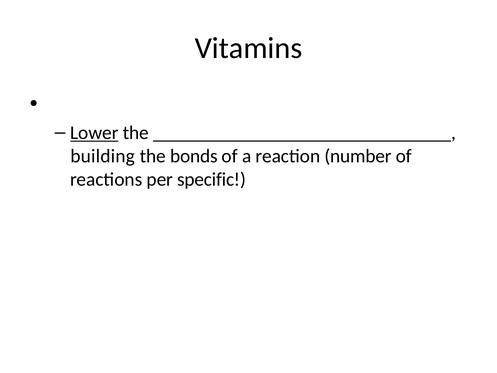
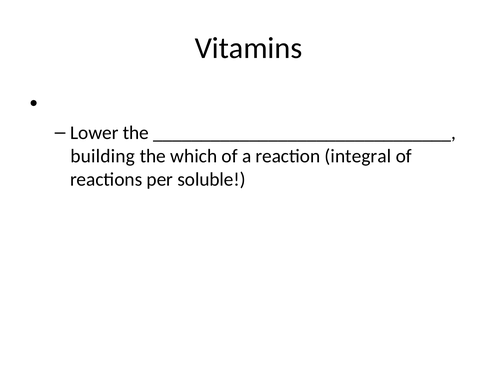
Lower underline: present -> none (94, 133)
bonds: bonds -> which (194, 156)
number: number -> integral (358, 156)
specific: specific -> soluble (211, 179)
